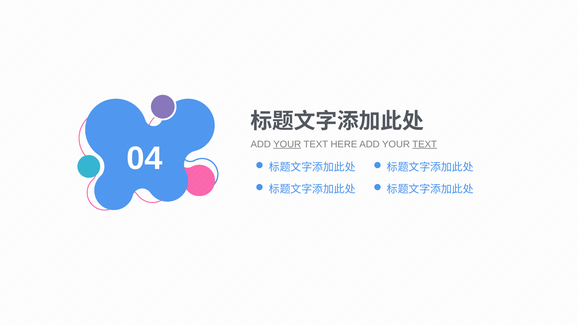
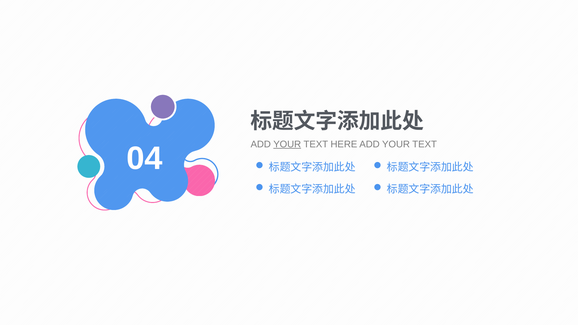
TEXT underline: present -> none (425, 144)
